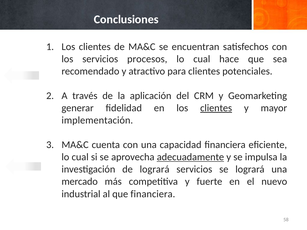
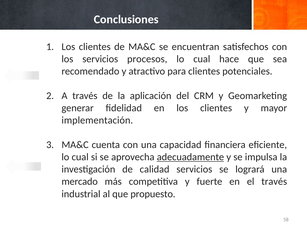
clientes underline: present -> none (216, 108)
de logrará: logrará -> calidad (155, 170)
el nuevo: nuevo -> través (274, 182)
que financiera: financiera -> propuesto (153, 194)
